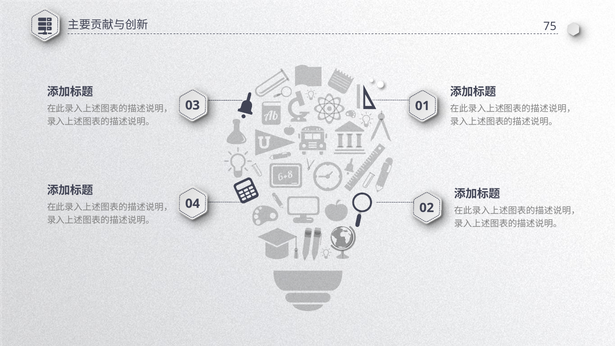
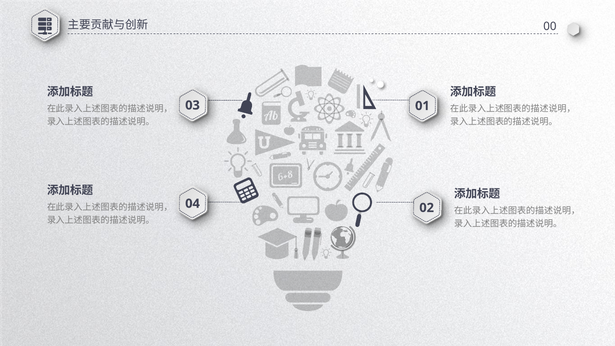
75: 75 -> 00 (550, 26)
